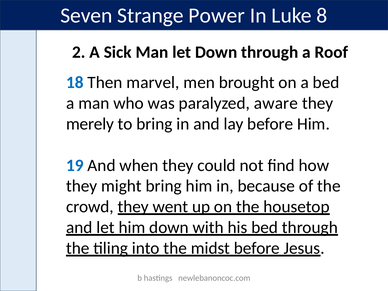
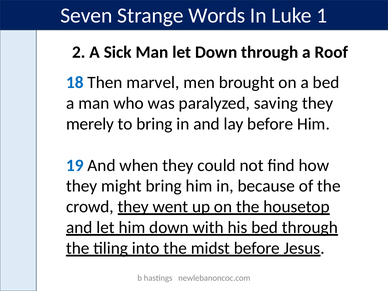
Power: Power -> Words (217, 16)
8: 8 -> 1 (322, 16)
aware: aware -> saving (276, 103)
